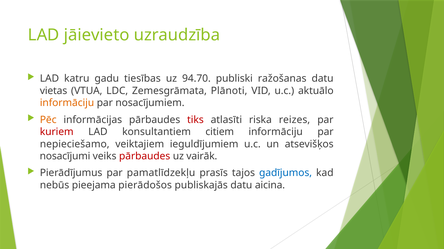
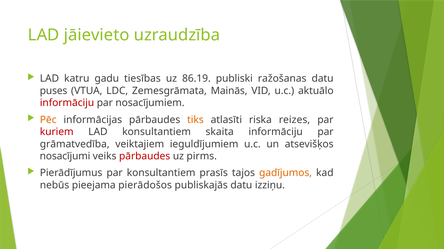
94.70: 94.70 -> 86.19 (196, 79)
vietas: vietas -> puses (54, 91)
Plānoti: Plānoti -> Mainās (229, 91)
informāciju colour: orange -> red (67, 103)
tiks colour: red -> orange (195, 120)
citiem: citiem -> skaita (220, 132)
nepieciešamo: nepieciešamo -> grāmatvedība (75, 144)
vairāk: vairāk -> pirms (202, 157)
par pamatlīdzekļu: pamatlīdzekļu -> konsultantiem (161, 173)
gadījumos colour: blue -> orange (286, 173)
aicina: aicina -> izziņu (270, 186)
